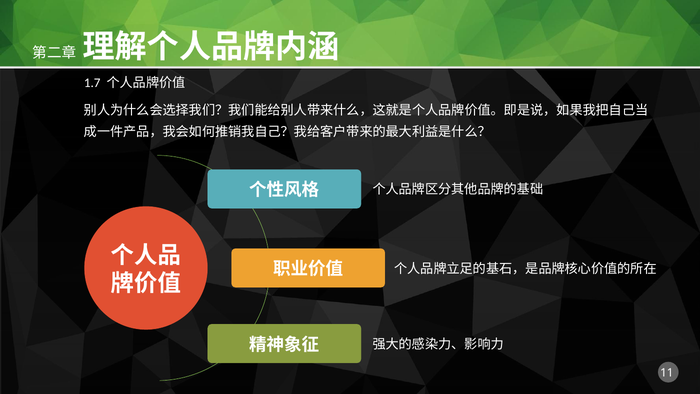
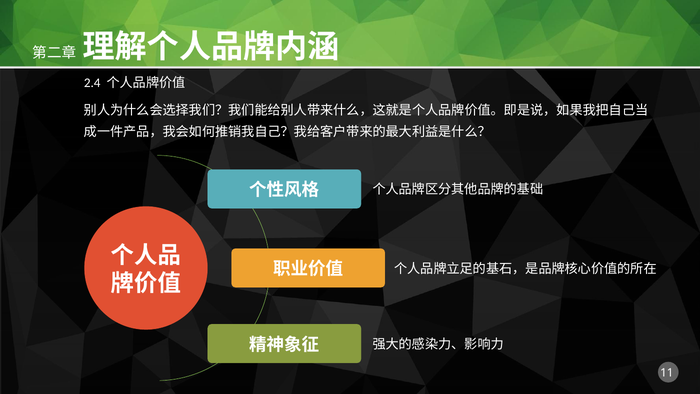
1.7: 1.7 -> 2.4 (92, 83)
